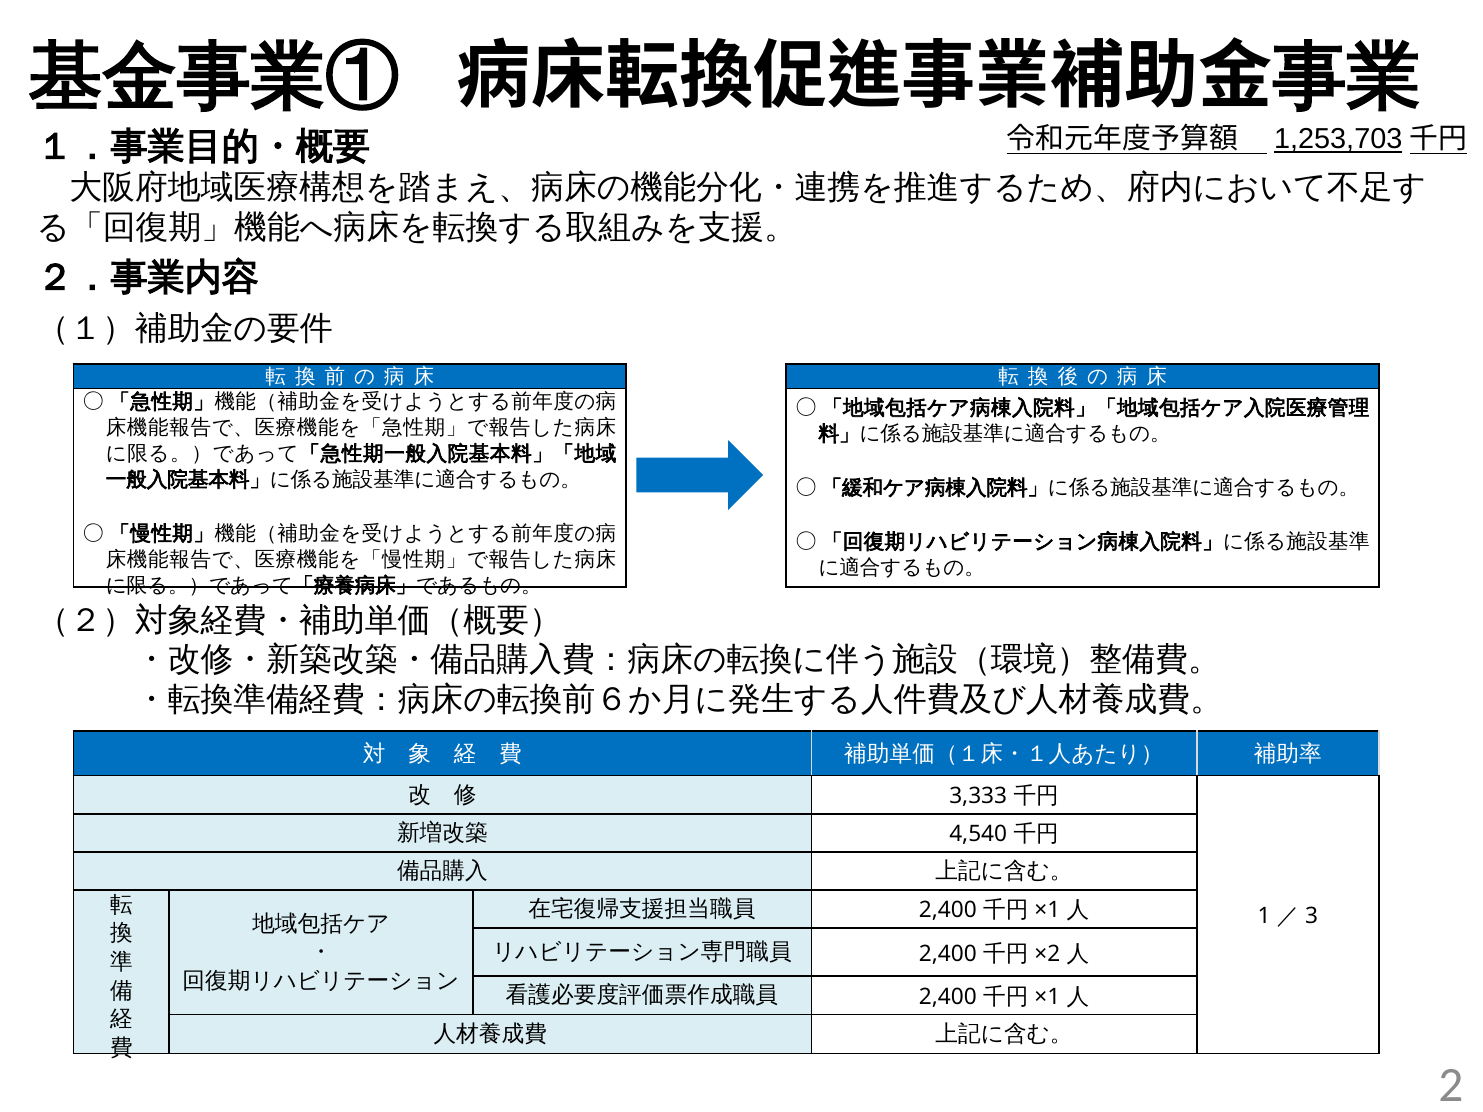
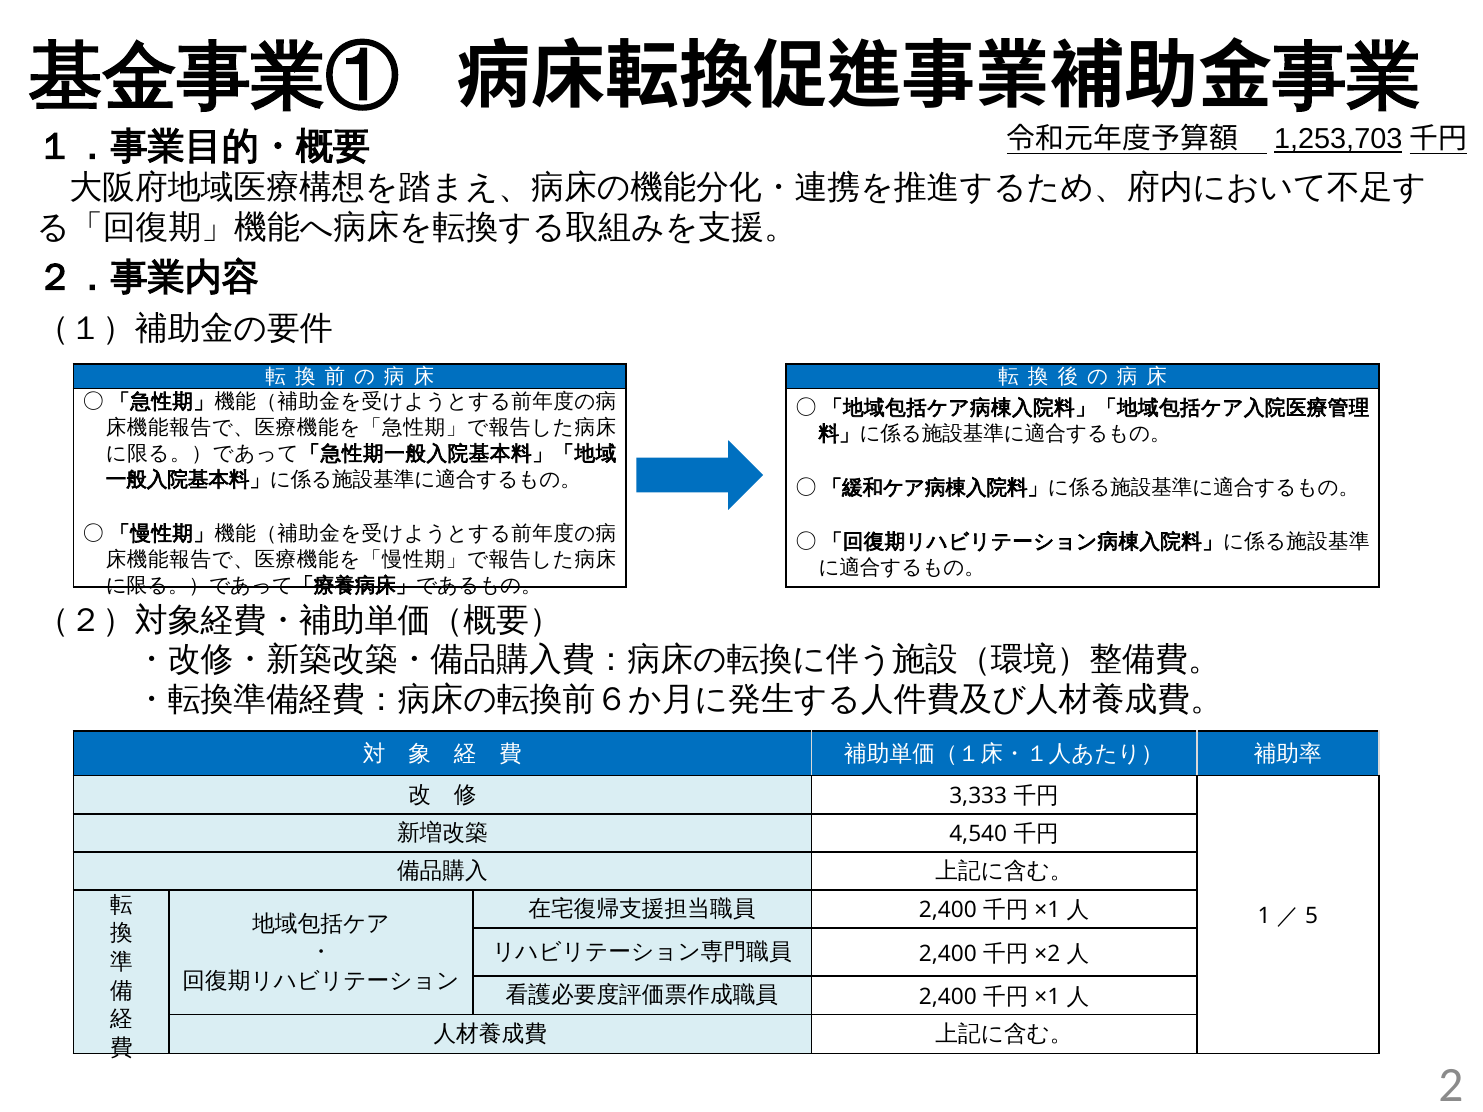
3: 3 -> 5 (1312, 916)
